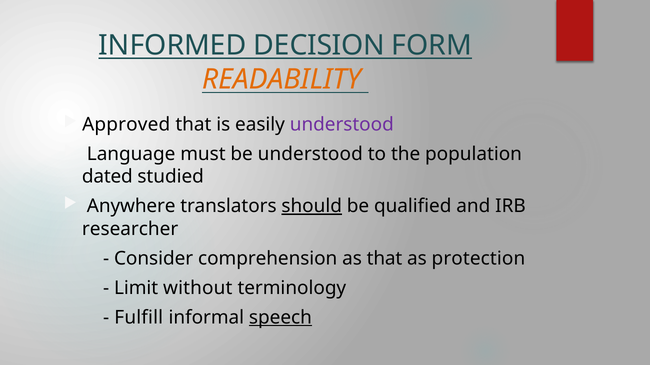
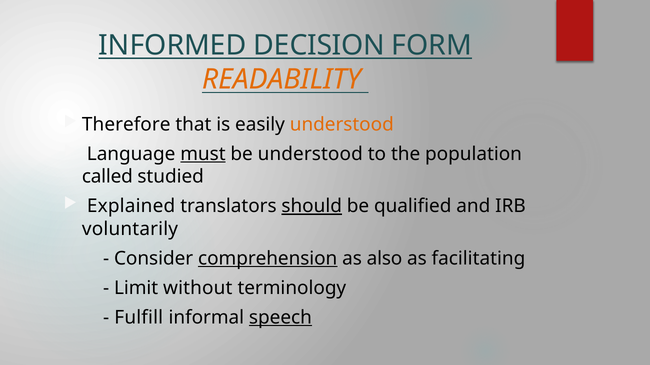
Approved: Approved -> Therefore (126, 125)
understood colour: purple -> orange (342, 125)
must underline: none -> present (203, 154)
dated: dated -> called (107, 177)
Anywhere: Anywhere -> Explained (131, 206)
researcher: researcher -> voluntarily (130, 229)
comprehension underline: none -> present (268, 259)
as that: that -> also (384, 259)
protection: protection -> facilitating (478, 259)
